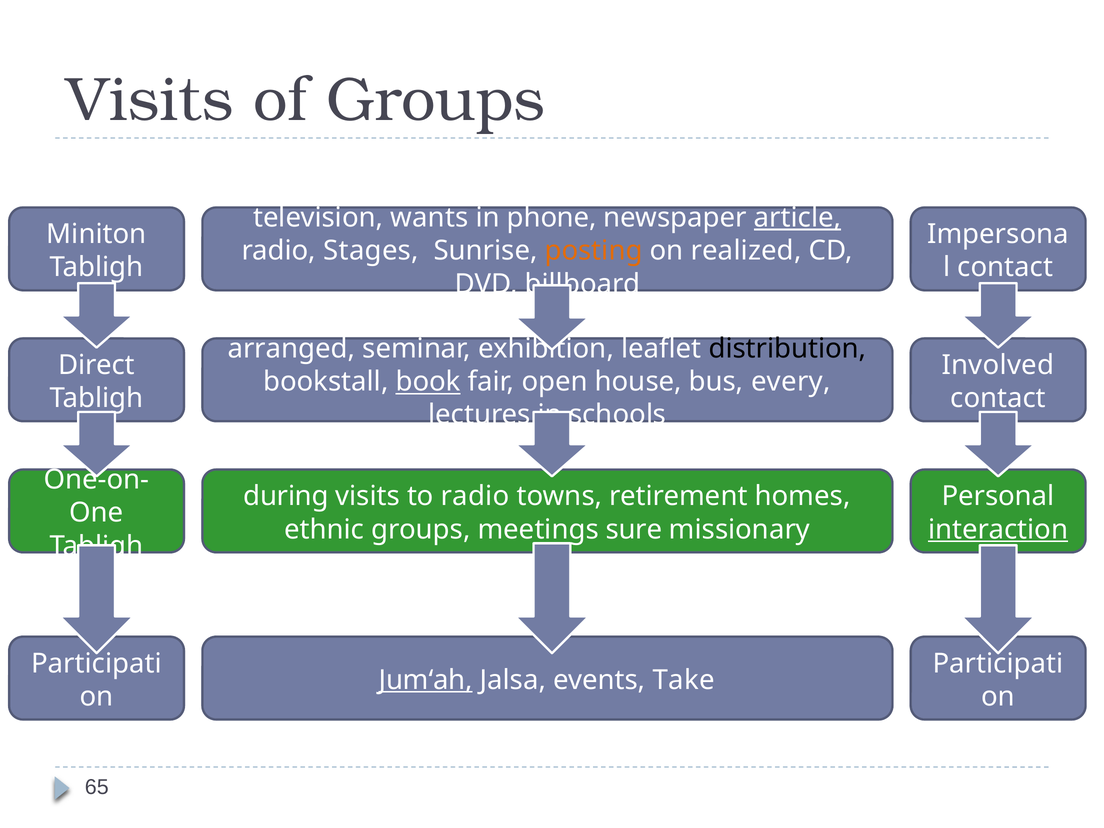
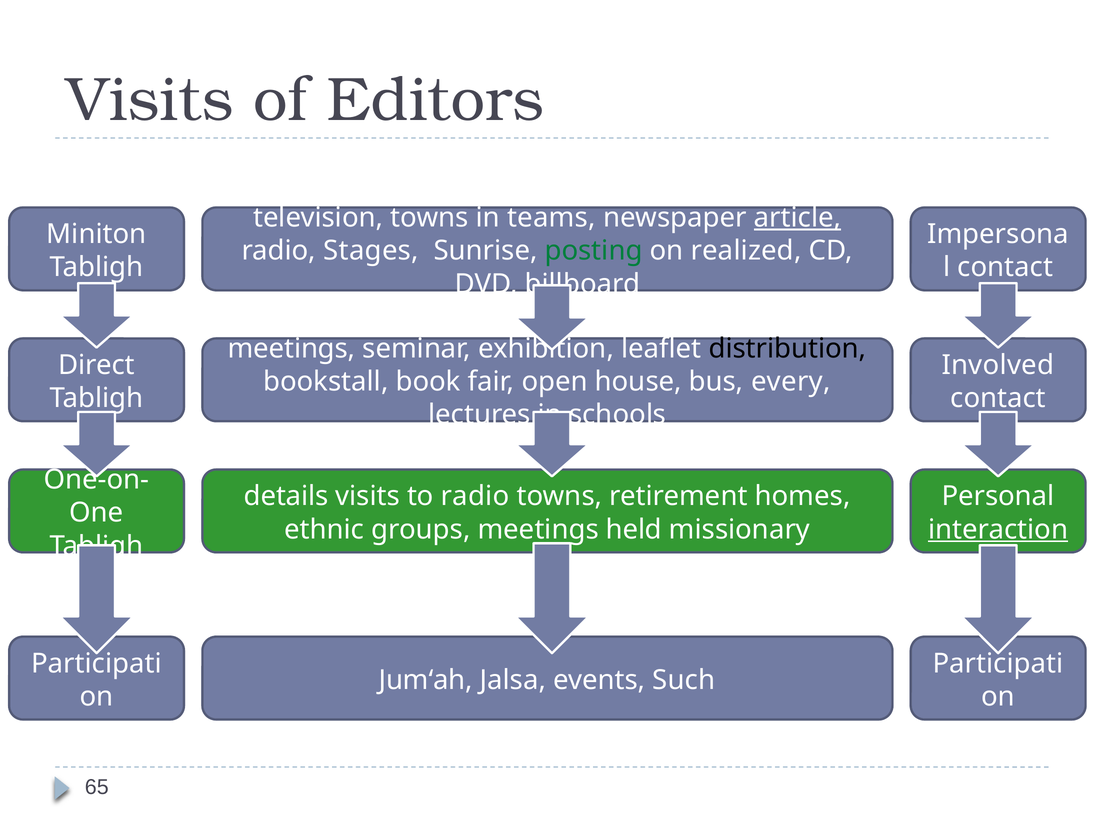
of Groups: Groups -> Editors (435, 100)
television wants: wants -> towns (430, 218)
phone: phone -> teams (551, 218)
posting colour: orange -> green (594, 251)
arranged: arranged -> meetings (291, 349)
book underline: present -> none (428, 382)
during: during -> details (286, 496)
sure: sure -> held (634, 529)
Jum‘ah underline: present -> none (426, 680)
Take: Take -> Such (684, 680)
